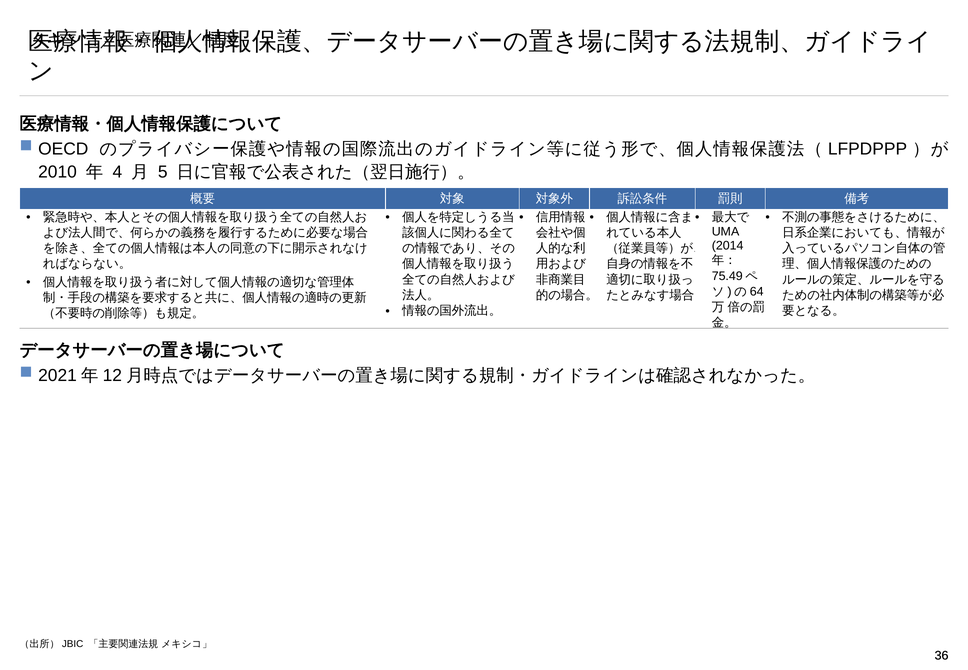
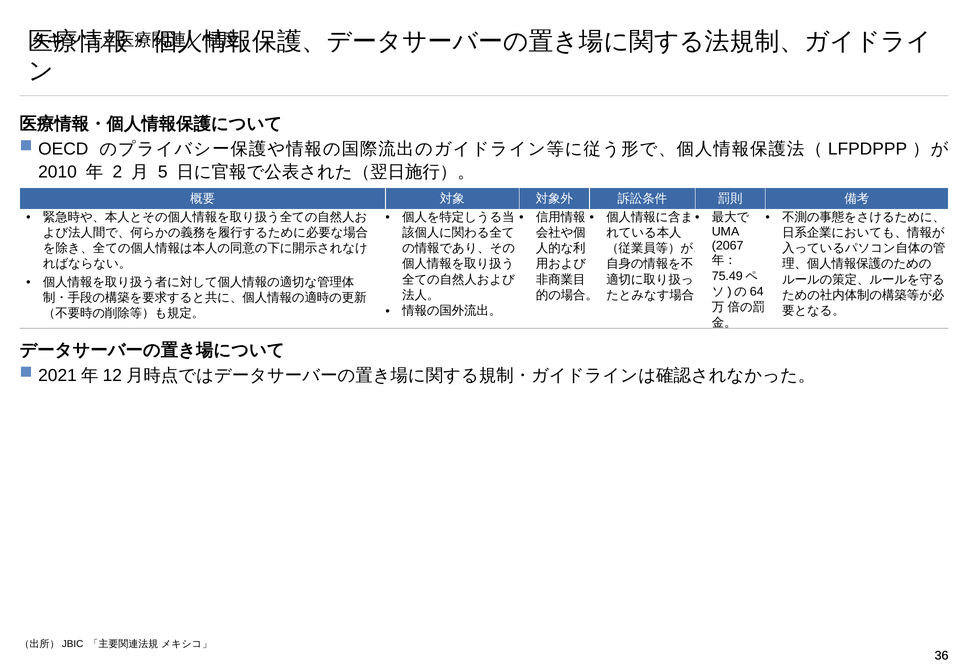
4: 4 -> 2 (117, 172)
2014: 2014 -> 2067 (728, 246)
